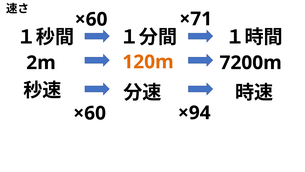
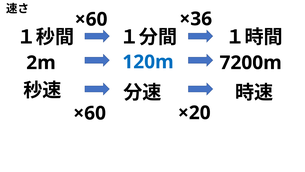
×71: ×71 -> ×36 (196, 19)
120m colour: orange -> blue (148, 62)
×94: ×94 -> ×20 (194, 113)
